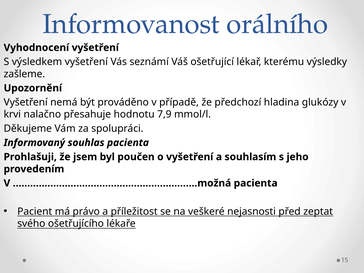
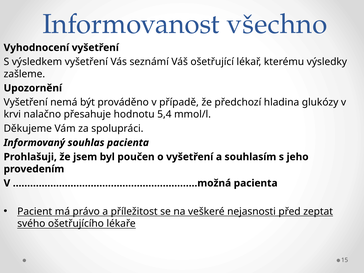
orálního: orálního -> všechno (277, 24)
7,9: 7,9 -> 5,4 (164, 114)
